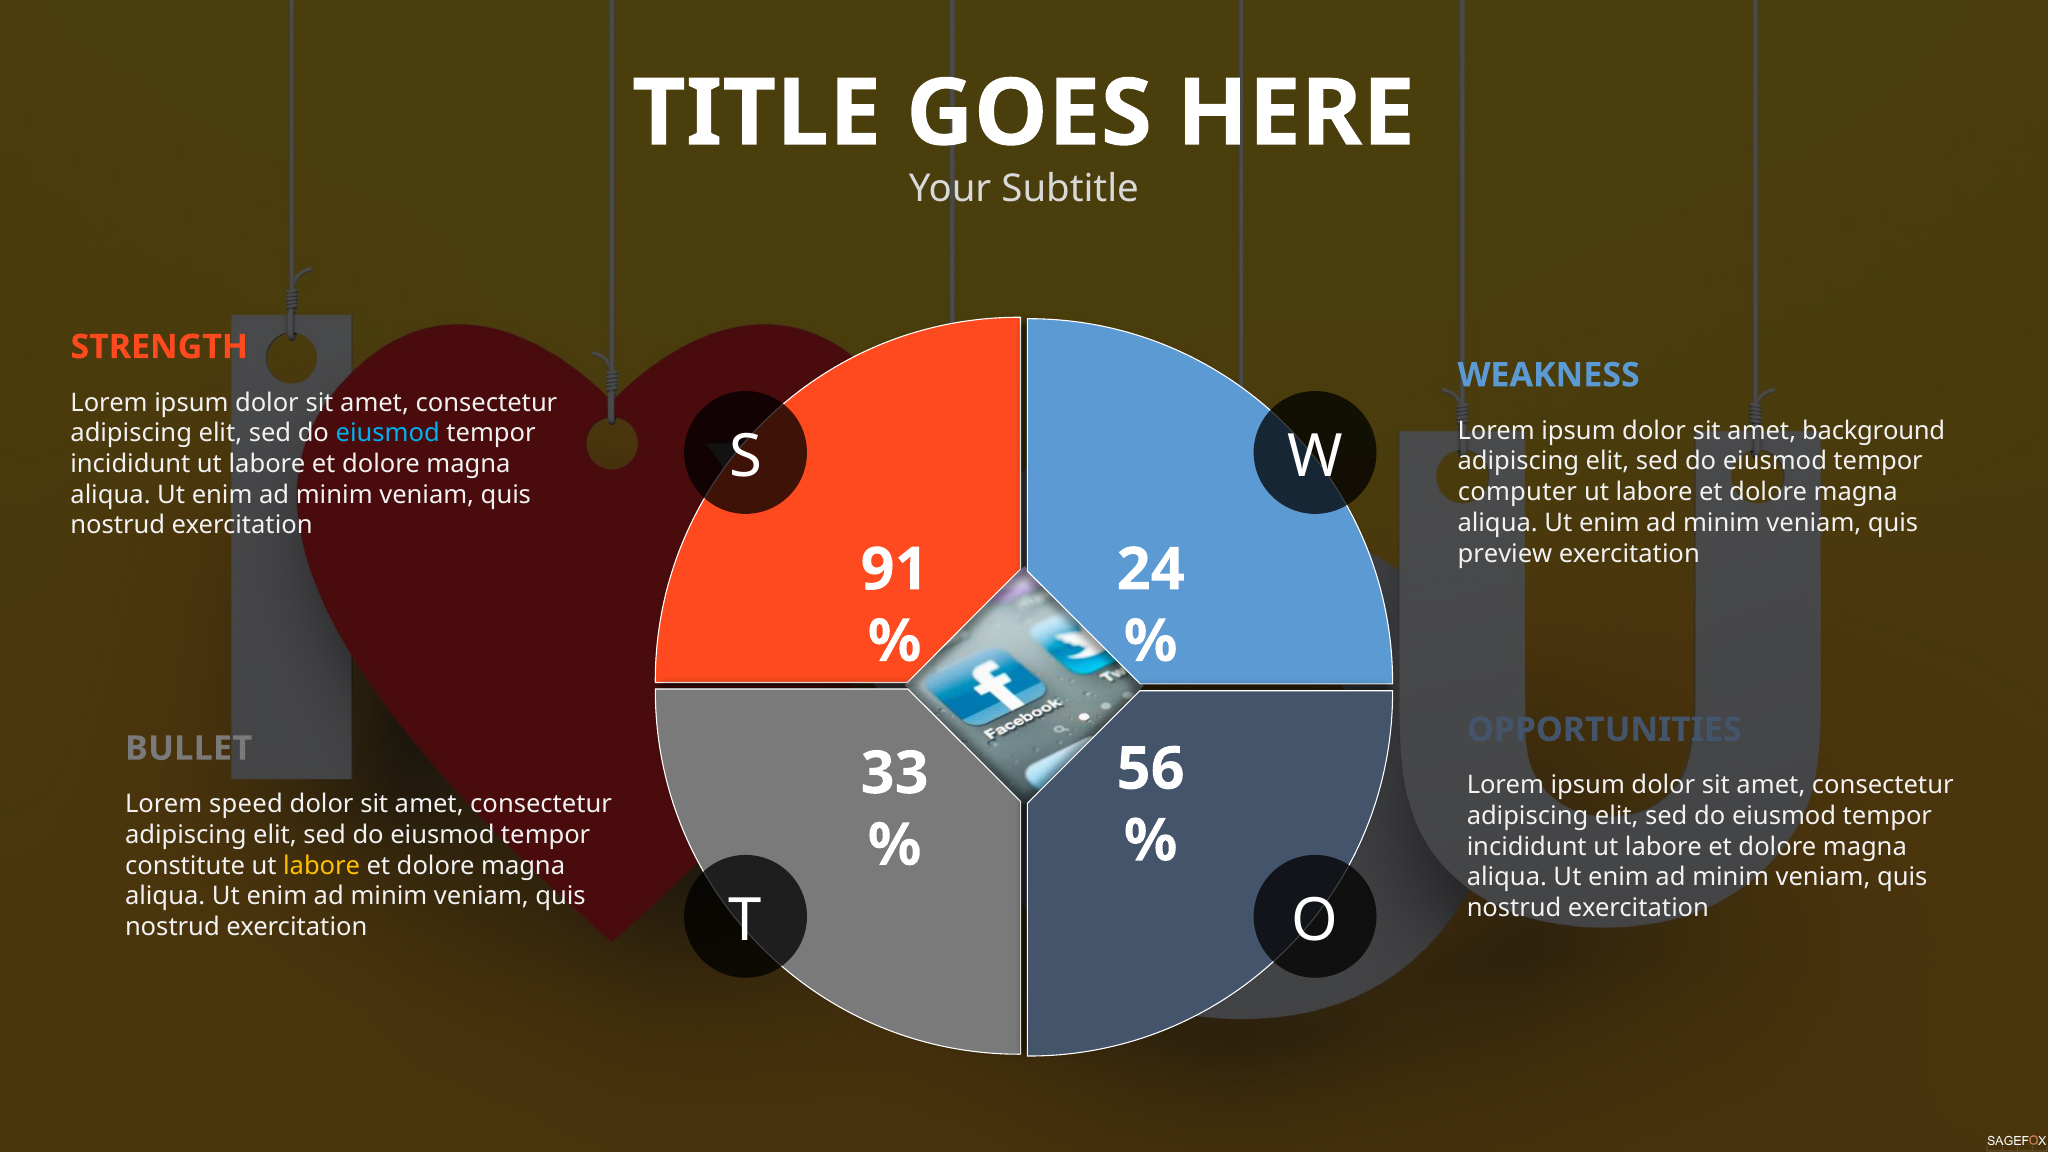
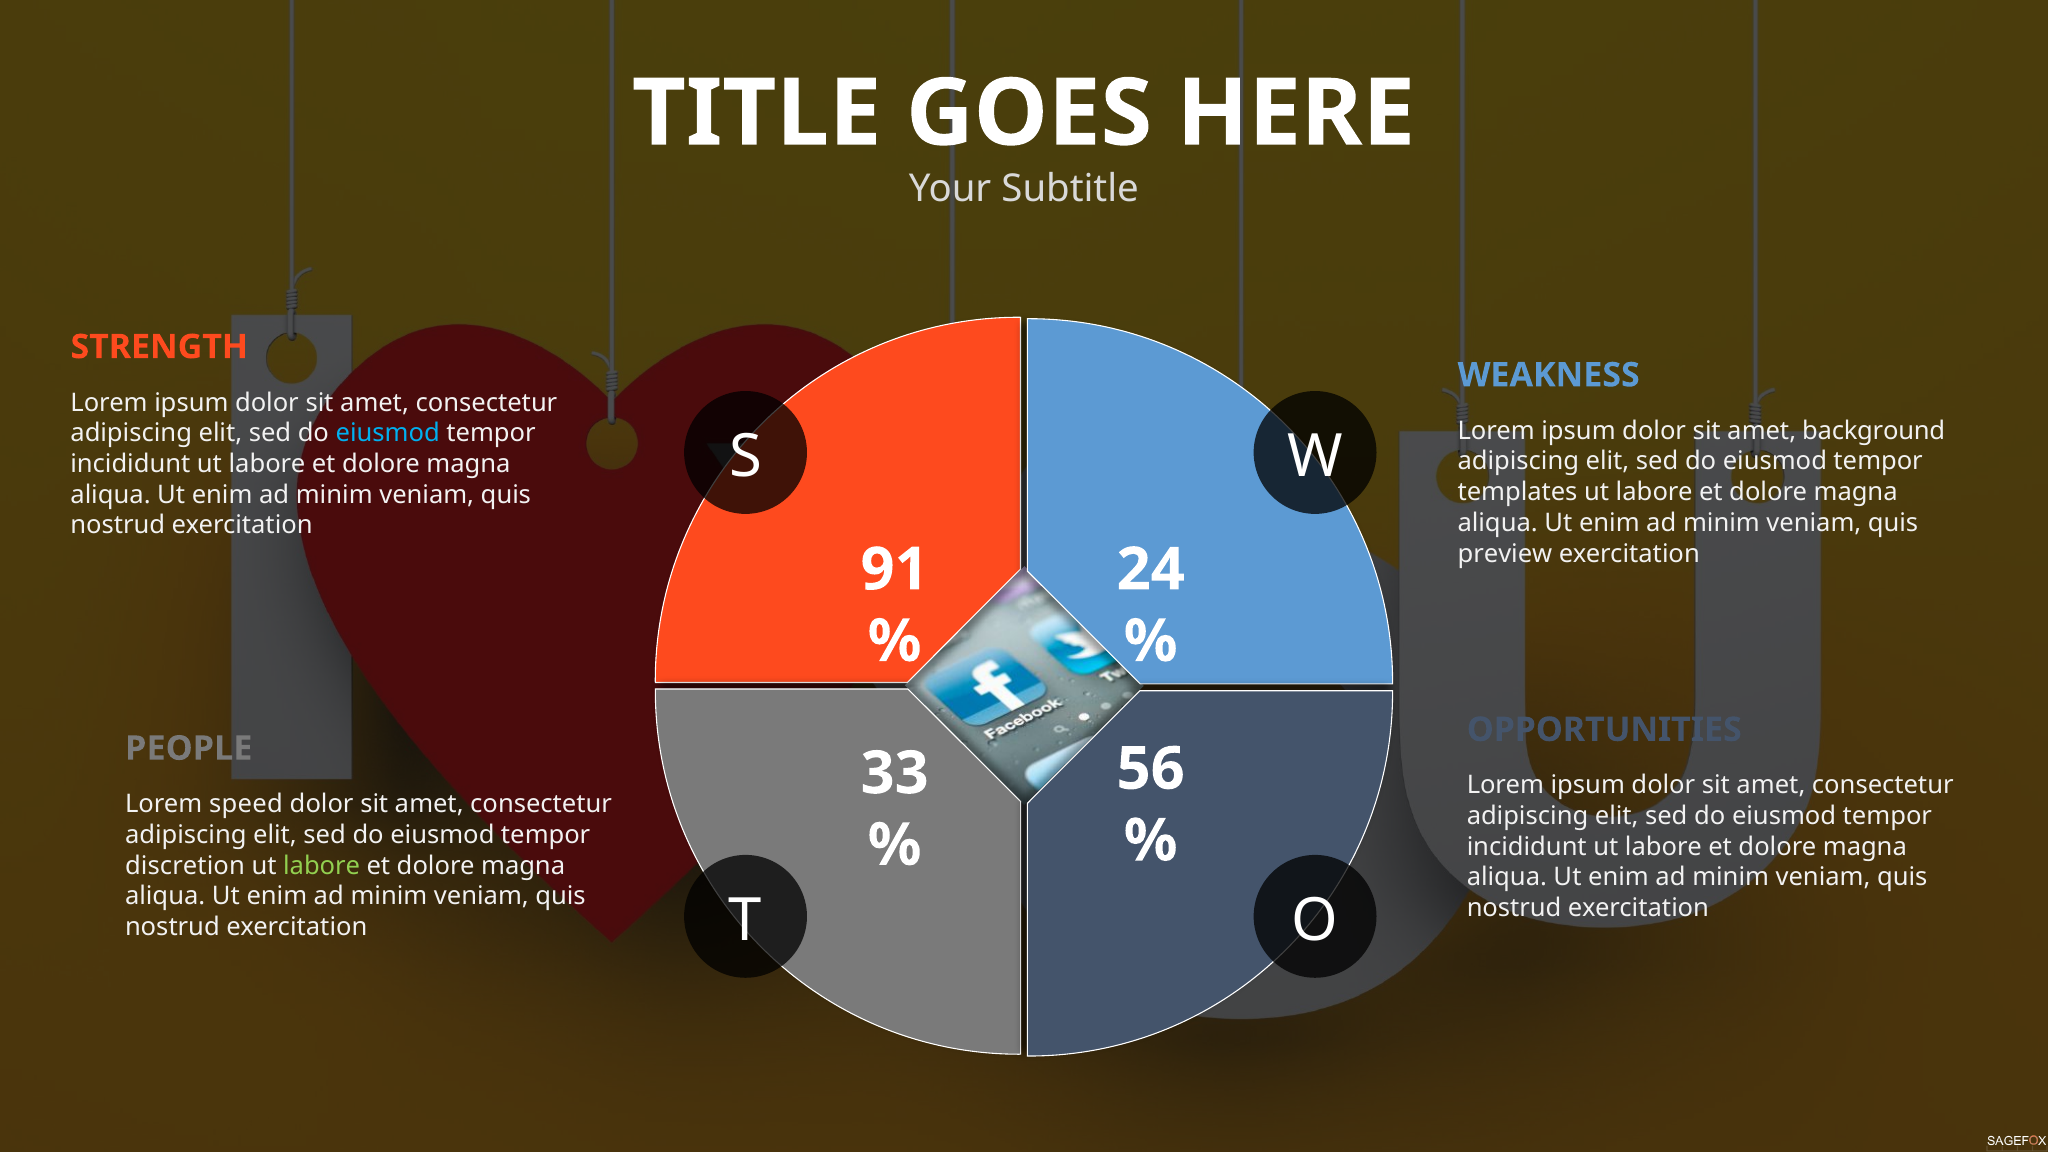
computer: computer -> templates (1518, 492)
BULLET: BULLET -> PEOPLE (189, 748)
constitute: constitute -> discretion (185, 866)
labore colour: yellow -> light green (322, 866)
